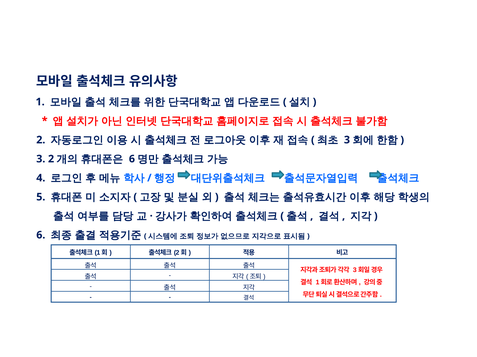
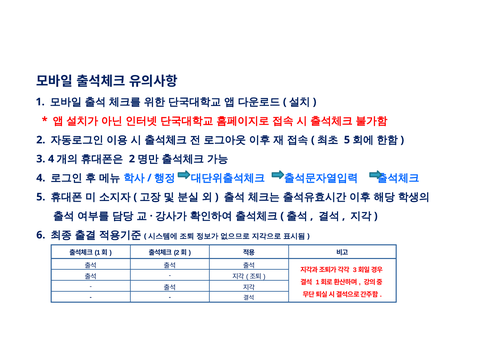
3: 3 -> 5 (347, 140)
3 2: 2 -> 4 (51, 159)
6: 6 -> 2 (132, 159)
